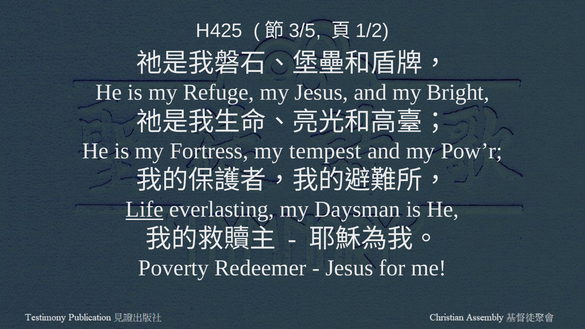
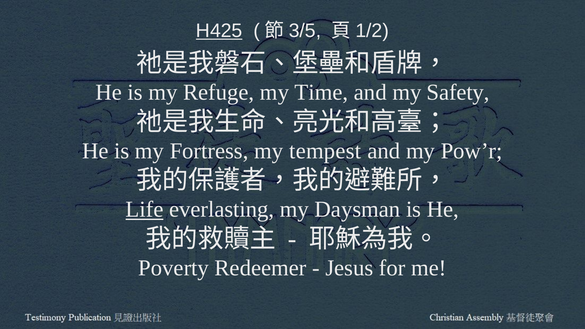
H425 underline: none -> present (219, 31)
my Jesus: Jesus -> Time (321, 92)
Bright: Bright -> Safety (458, 92)
